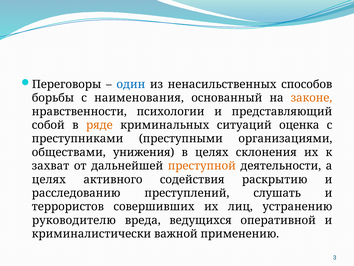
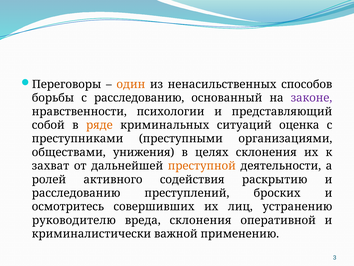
один colour: blue -> orange (131, 84)
с наименования: наименования -> расследованию (139, 98)
законе colour: orange -> purple (312, 98)
целях: целях -> ролей (49, 179)
слушать: слушать -> броских (277, 193)
террористов: террористов -> осмотритесь (68, 206)
вреда ведущихся: ведущихся -> склонения (201, 220)
